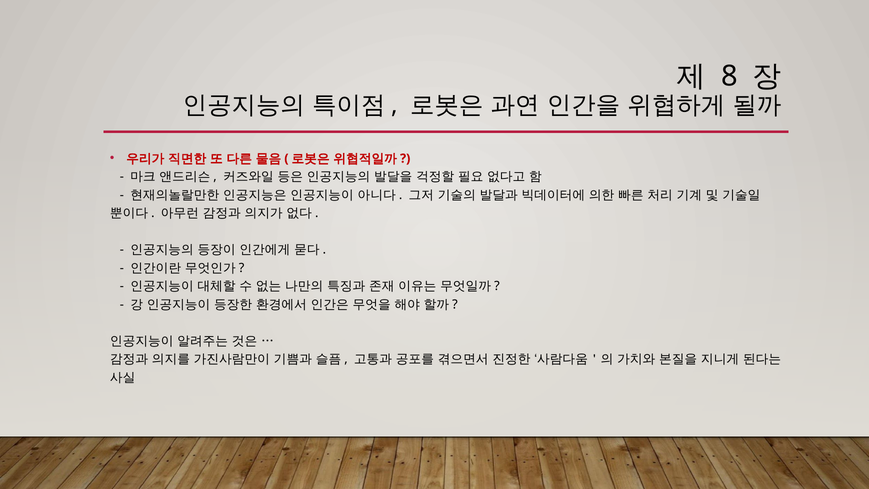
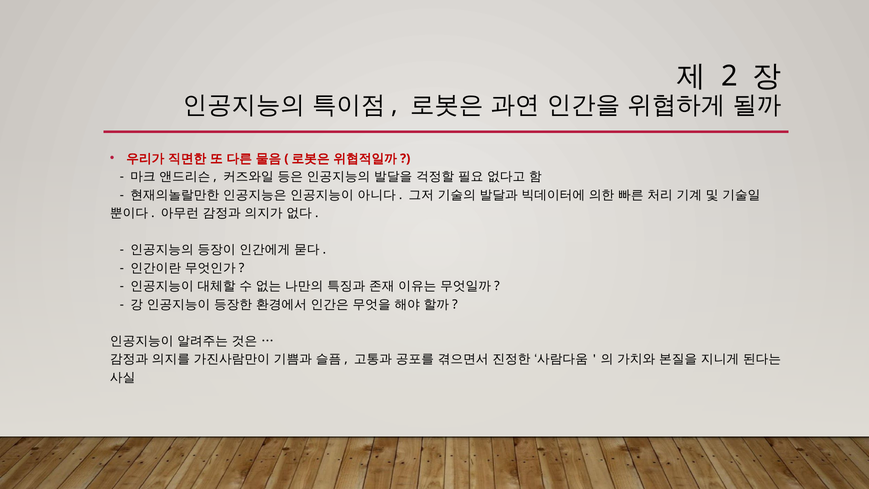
8: 8 -> 2 (730, 76)
